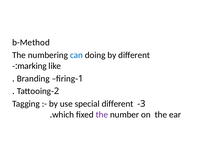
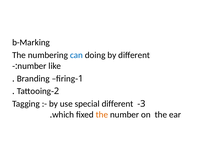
b-Method: b-Method -> b-Marking (31, 43)
marking: marking -> number (32, 66)
the colour: purple -> orange (102, 115)
